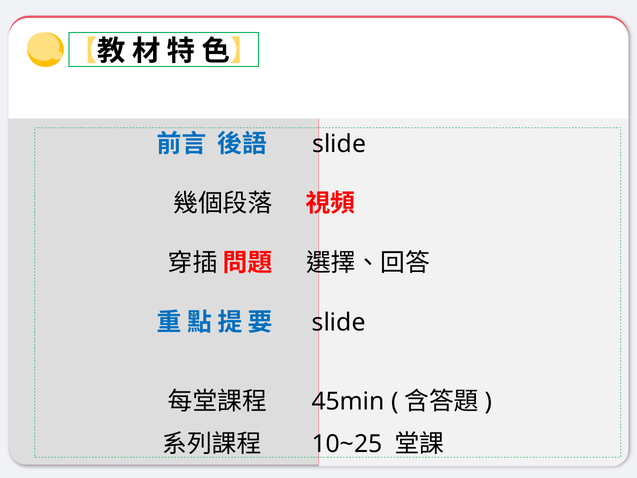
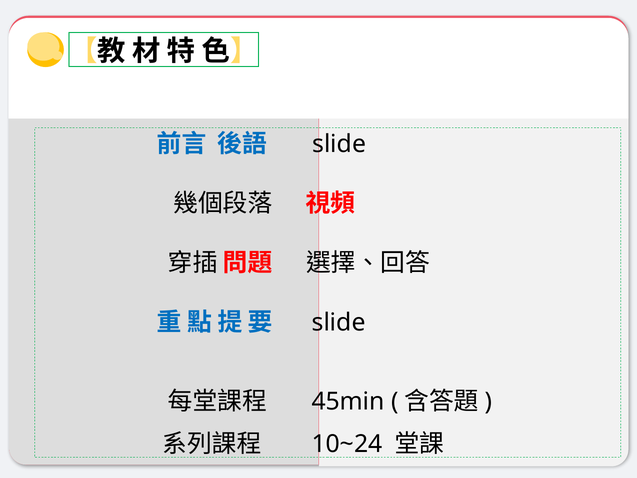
10~25: 10~25 -> 10~24 (347, 444)
